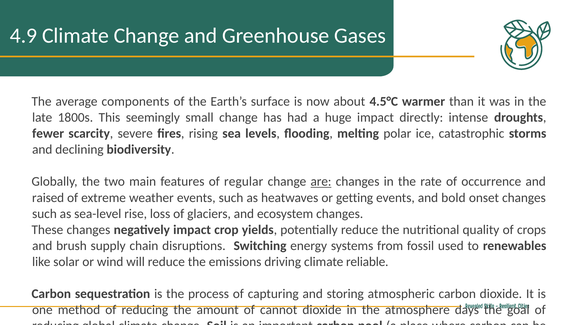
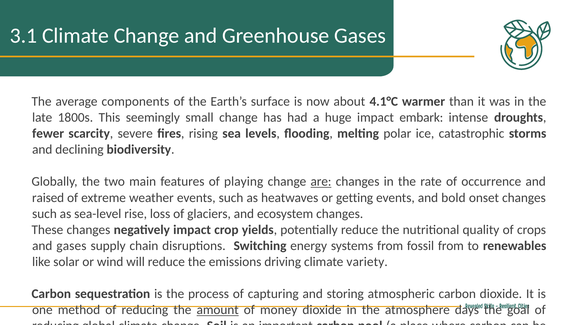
4.9: 4.9 -> 3.1 (23, 36)
4.5°C: 4.5°C -> 4.1°C (384, 101)
directly: directly -> embark (421, 118)
regular: regular -> playing (244, 182)
and brush: brush -> gases (71, 246)
fossil used: used -> from (451, 246)
reliable: reliable -> variety (367, 262)
amount underline: none -> present (218, 310)
cannot: cannot -> money (279, 310)
